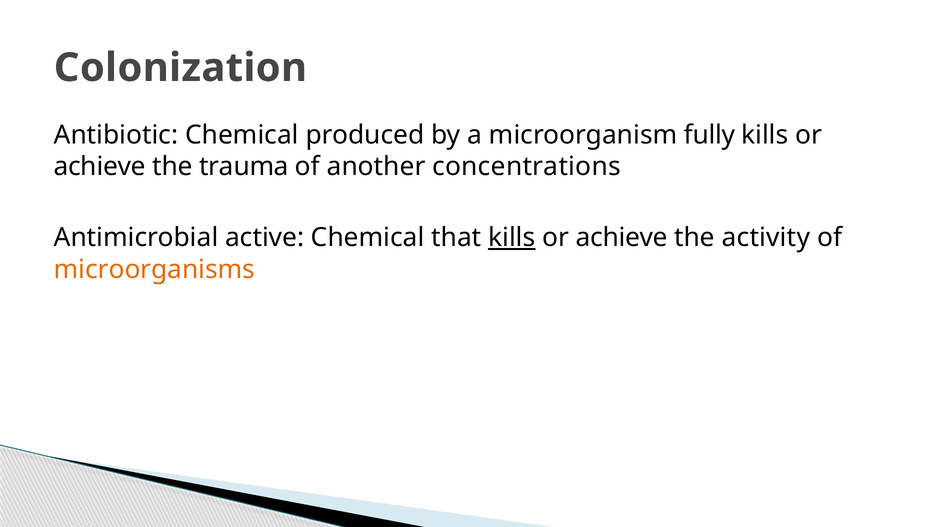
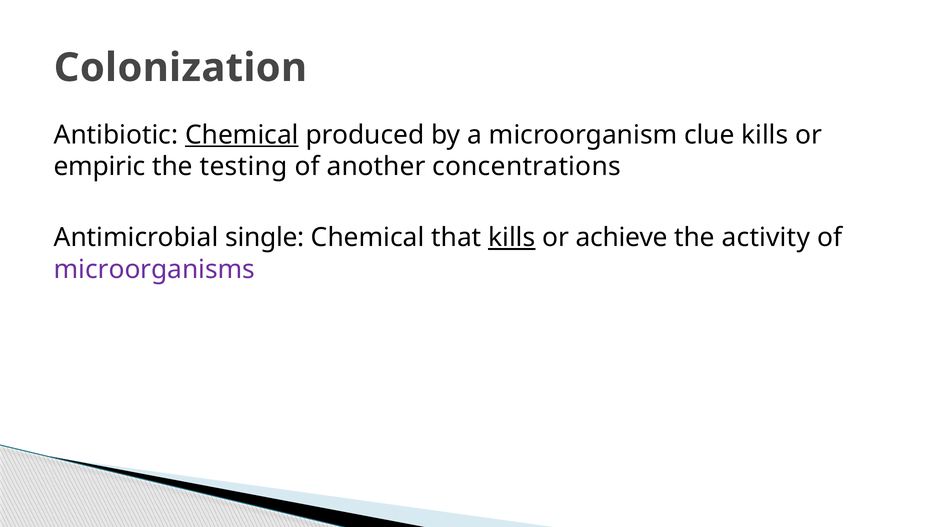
Chemical underline: none -> present (242, 135)
fully: fully -> clue (709, 135)
achieve: achieve -> empiric (100, 167)
trauma: trauma -> testing (244, 167)
active: active -> single (265, 238)
microorganisms colour: orange -> purple (154, 270)
